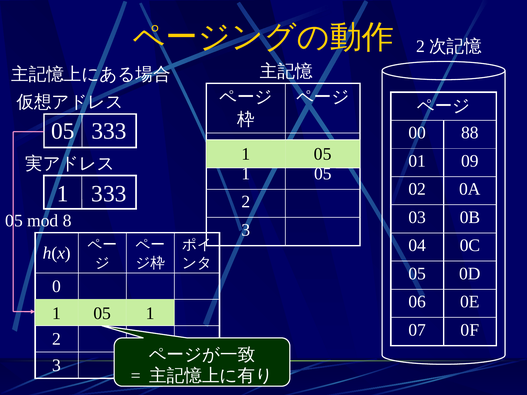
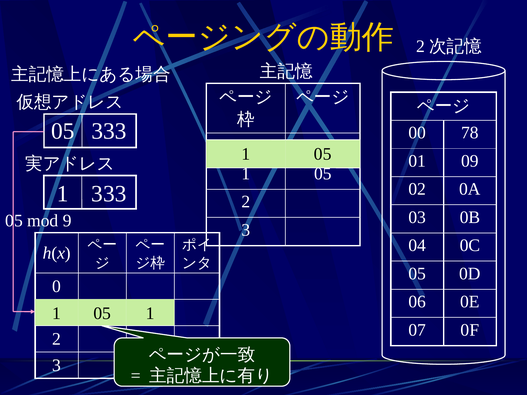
88: 88 -> 78 (470, 133)
8: 8 -> 9 (67, 221)
